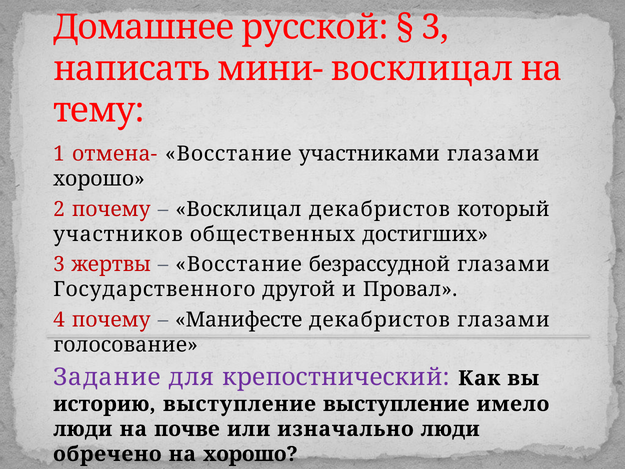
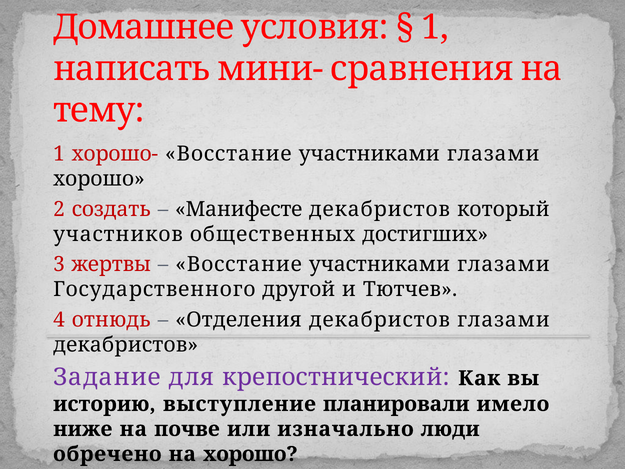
русской: русской -> условия (315, 27)
3: 3 -> 1 (435, 27)
мини- восклицал: восклицал -> сравнения (422, 69)
отмена-: отмена- -> хорошо- (115, 154)
2 почему: почему -> создать (111, 209)
Восклицал: Восклицал -> Манифесте (239, 209)
безрассудной: безрассудной -> участниками (379, 264)
Провал: Провал -> Тютчев (410, 289)
4 почему: почему -> отнюдь (111, 319)
Манифесте: Манифесте -> Отделения (239, 319)
голосование: голосование -> декабристов (126, 344)
выступление выступление: выступление -> планировали (396, 404)
люди: люди -> ниже (83, 429)
